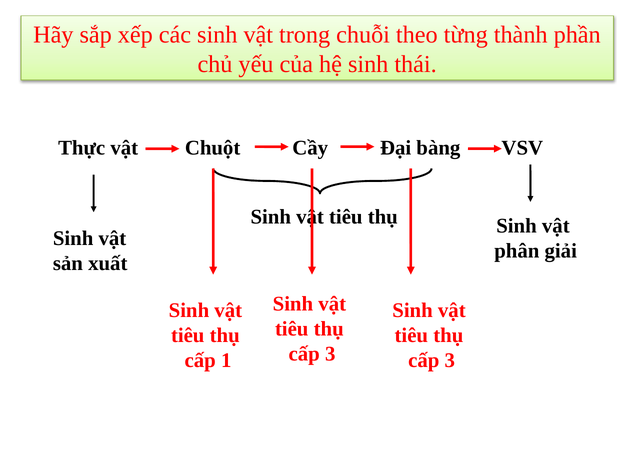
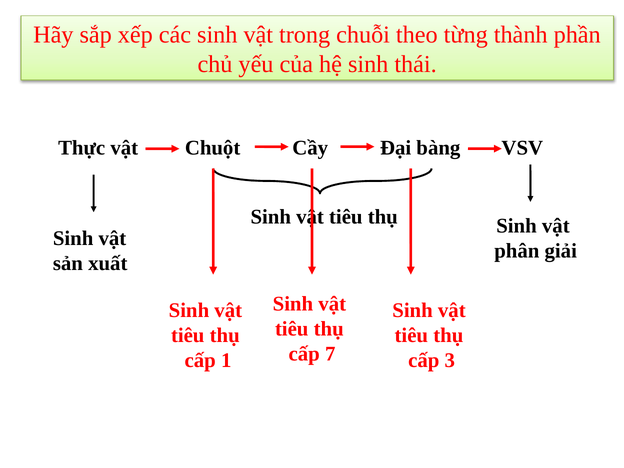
3: 3 -> 7 (330, 354)
